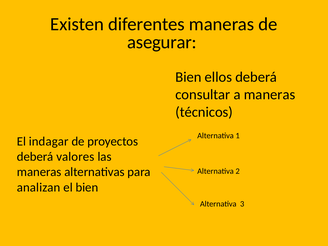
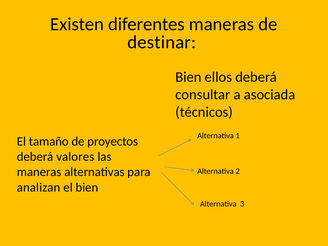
asegurar: asegurar -> destinar (162, 42)
a maneras: maneras -> asociada (270, 94)
indagar: indagar -> tamaño (49, 141)
